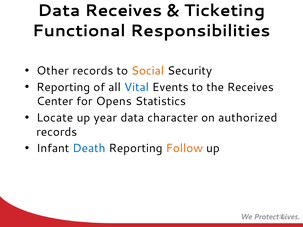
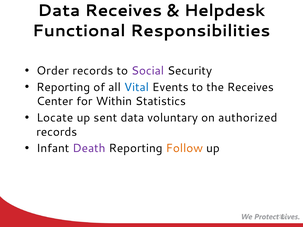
Ticketing: Ticketing -> Helpdesk (225, 11)
Other: Other -> Order (53, 71)
Social colour: orange -> purple (148, 71)
Opens: Opens -> Within (114, 101)
year: year -> sent (105, 118)
character: character -> voluntary (173, 118)
Death colour: blue -> purple (89, 148)
